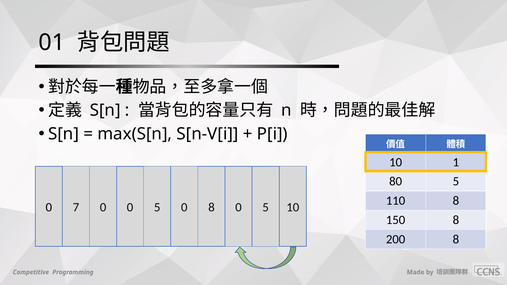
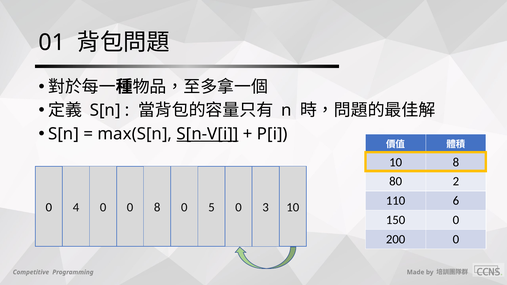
S[n-V[i underline: none -> present (208, 134)
10 1: 1 -> 8 (456, 162)
80 5: 5 -> 2 (456, 182)
110 8: 8 -> 6 (456, 201)
7: 7 -> 4 (76, 207)
5: 5 -> 8 (157, 207)
0 8: 8 -> 5 (211, 207)
5: 5 -> 3 (266, 207)
150 8: 8 -> 0 (456, 220)
200 8: 8 -> 0 (456, 239)
